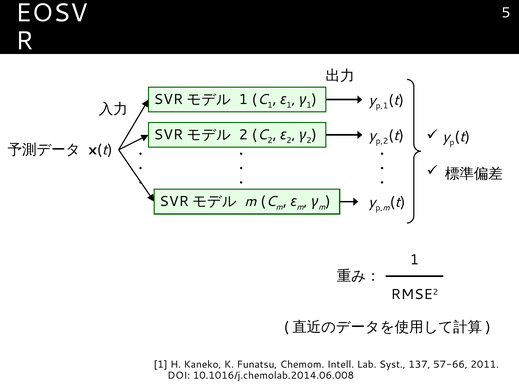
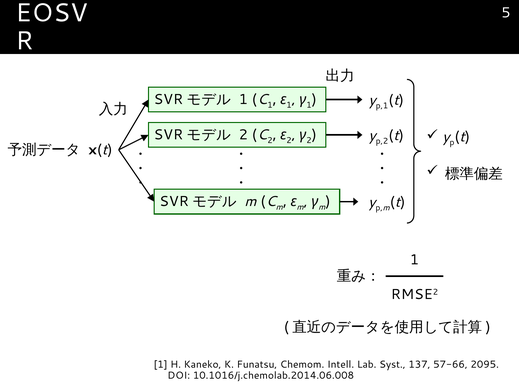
2011: 2011 -> 2095 (485, 365)
